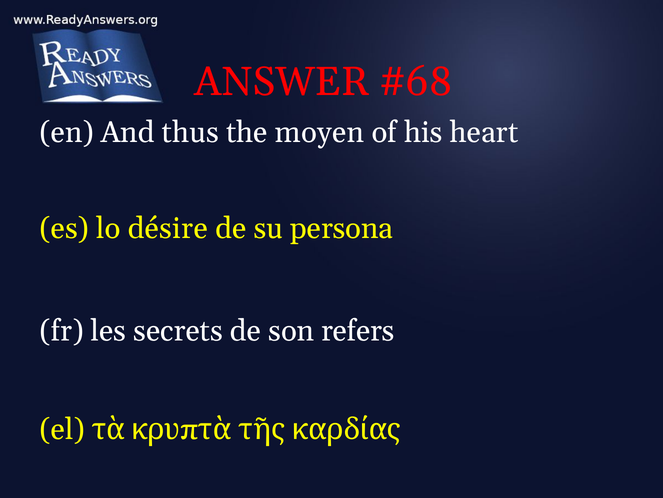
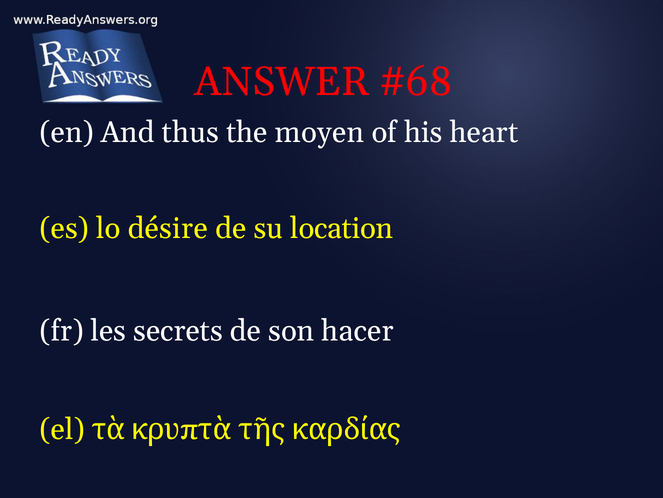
persona: persona -> location (342, 228)
refers: refers -> hacer (358, 330)
